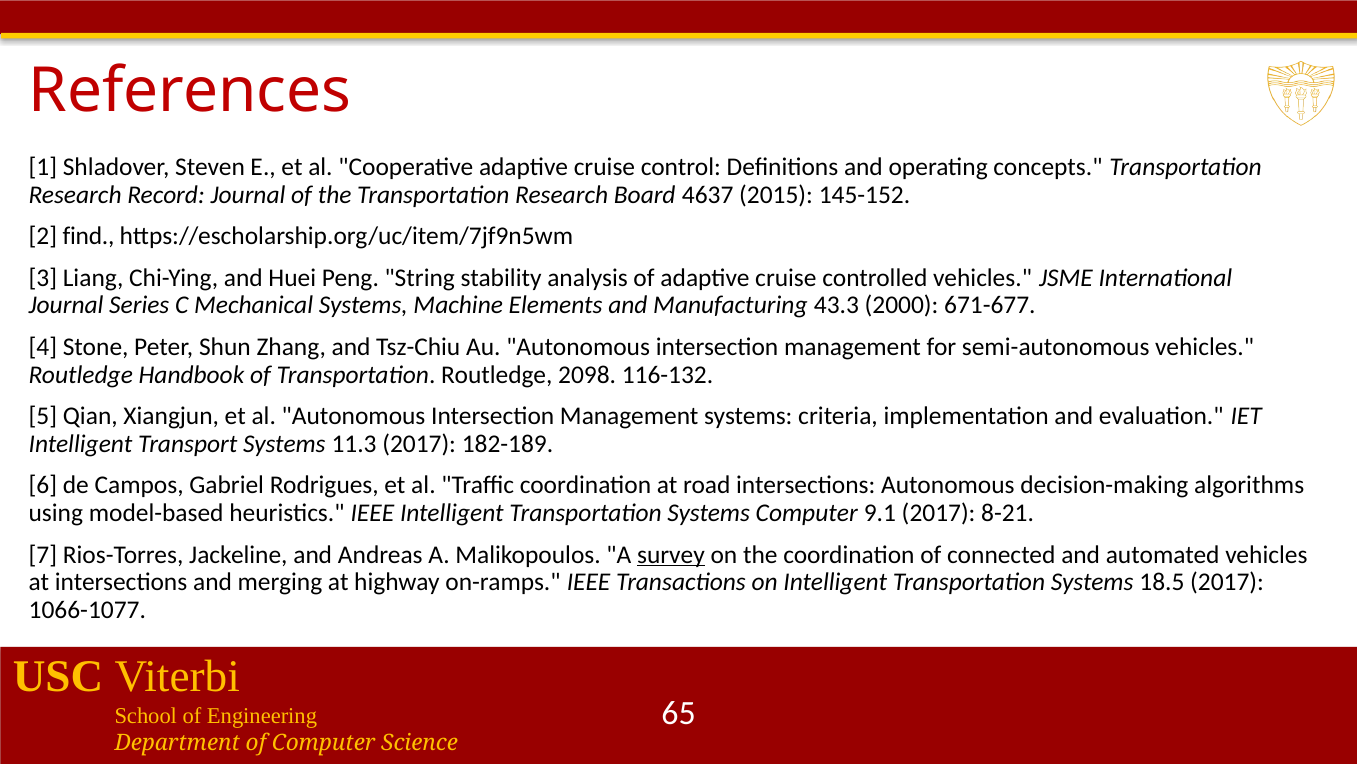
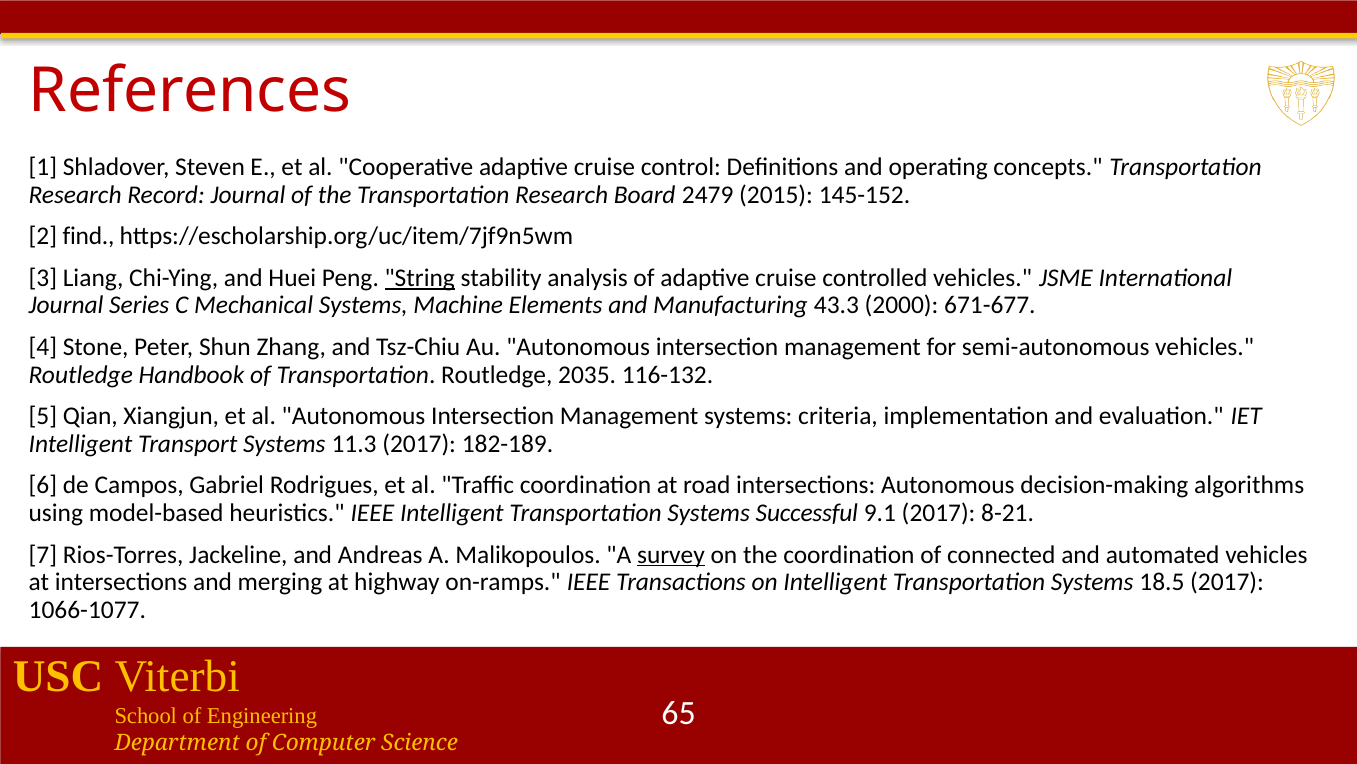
4637: 4637 -> 2479 (708, 195)
String underline: none -> present (420, 278)
2098: 2098 -> 2035 (587, 374)
Systems Computer: Computer -> Successful (807, 513)
